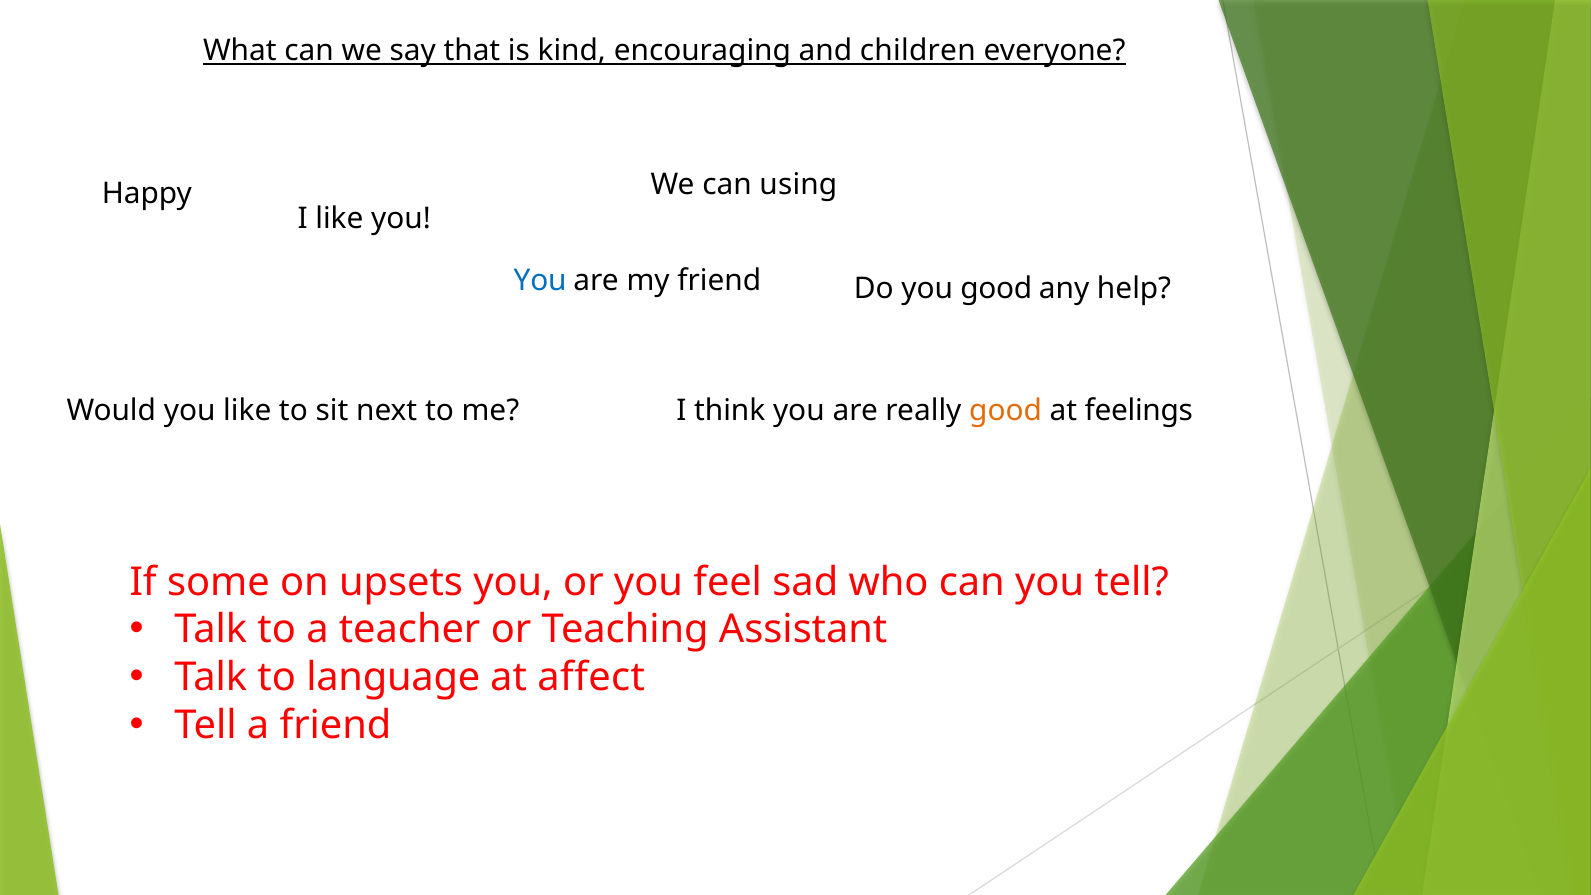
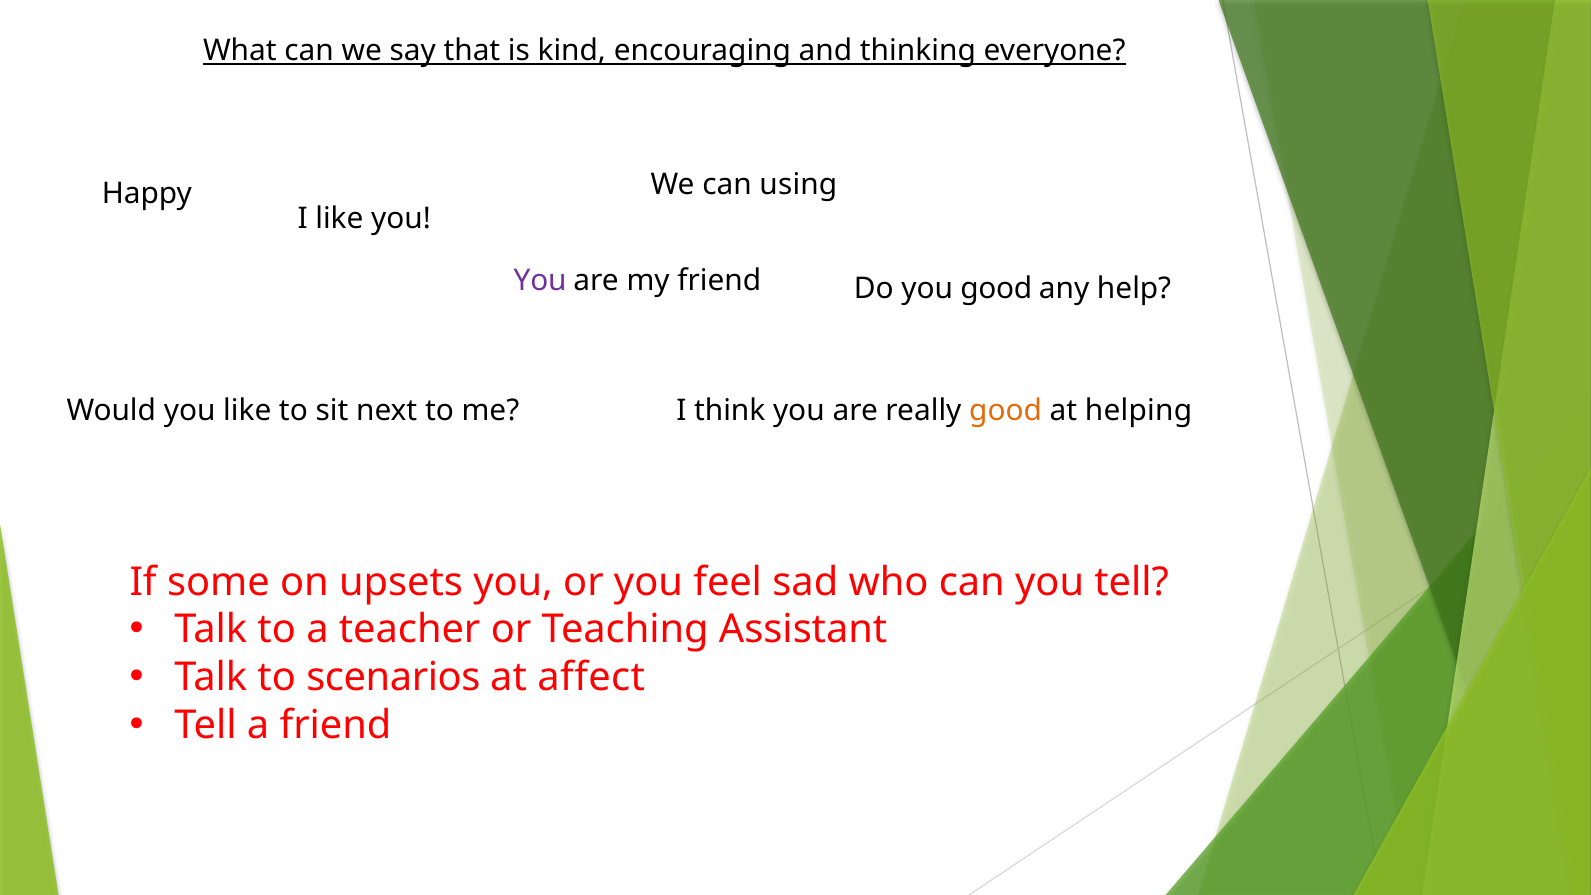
children: children -> thinking (918, 51)
You colour: blue -> purple (540, 281)
feelings: feelings -> helping (1139, 410)
language: language -> scenarios (393, 677)
